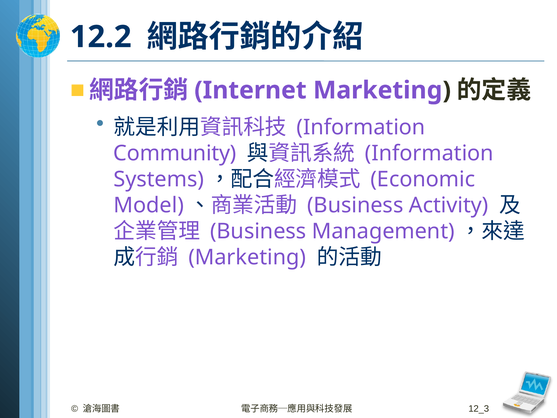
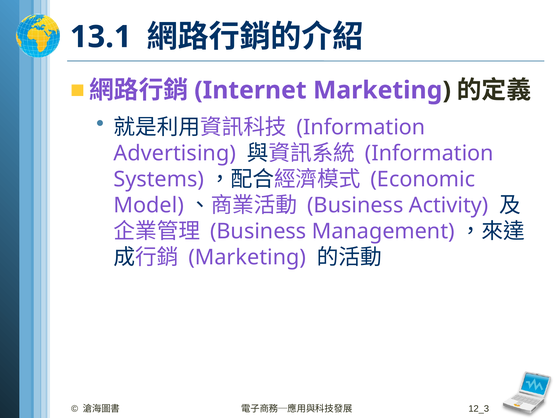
12.2: 12.2 -> 13.1 (101, 37)
Community: Community -> Advertising (175, 153)
